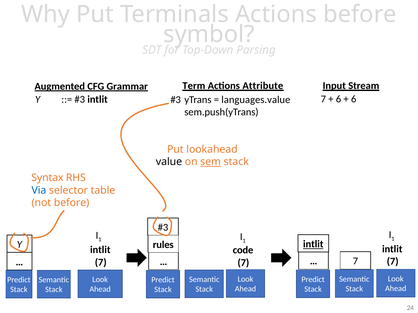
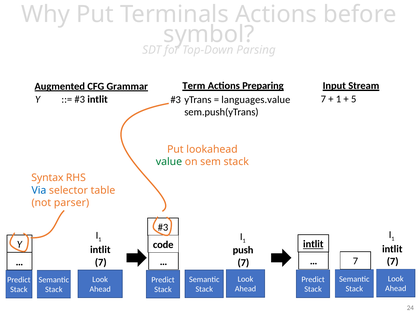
Attribute: Attribute -> Preparing (263, 86)
6: 6 -> 1 (338, 99)
6: 6 -> 5 (354, 99)
value colour: black -> green (169, 162)
sem underline: present -> none (211, 162)
not before: before -> parser (72, 203)
rules: rules -> code (163, 245)
code: code -> push (243, 250)
